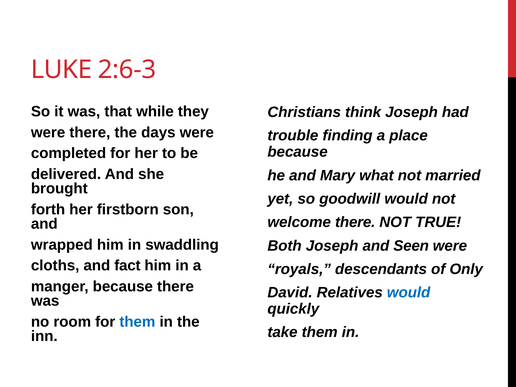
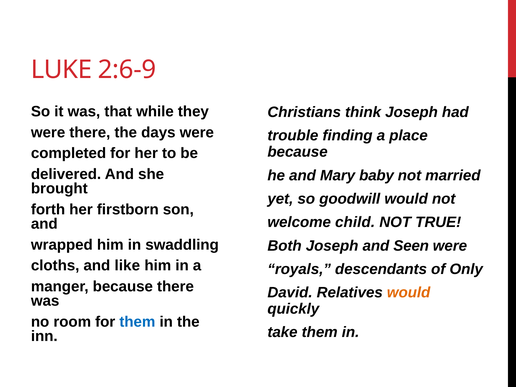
2:6-3: 2:6-3 -> 2:6-9 (127, 70)
what: what -> baby (377, 175)
welcome there: there -> child (355, 222)
fact: fact -> like (127, 266)
would colour: blue -> orange (409, 293)
